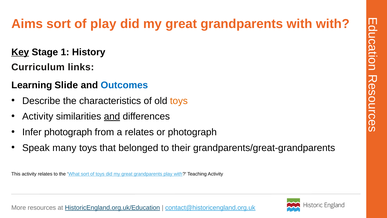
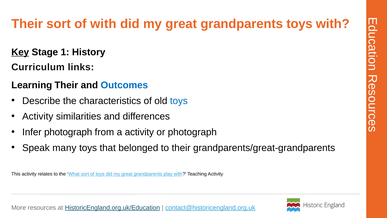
Aims: Aims -> Their (27, 24)
of play: play -> with (103, 24)
grandparents with: with -> toys (299, 24)
Learning Slide: Slide -> Their (66, 85)
toys colour: orange -> blue (179, 101)
and underline: present -> none (112, 116)
a relates: relates -> activity (139, 132)
